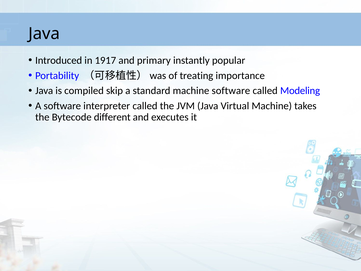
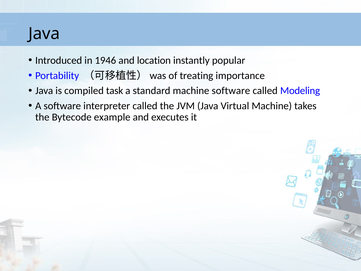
1917: 1917 -> 1946 (105, 60)
primary: primary -> location (154, 60)
skip: skip -> task (115, 91)
different: different -> example (112, 117)
